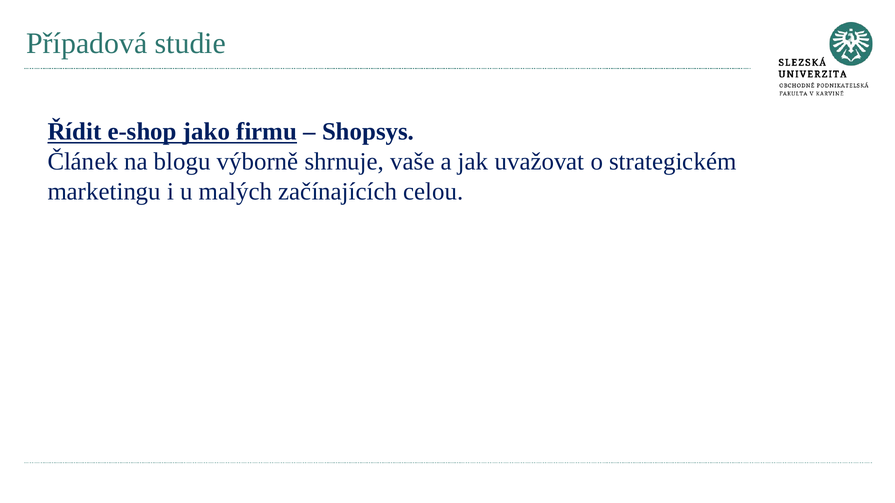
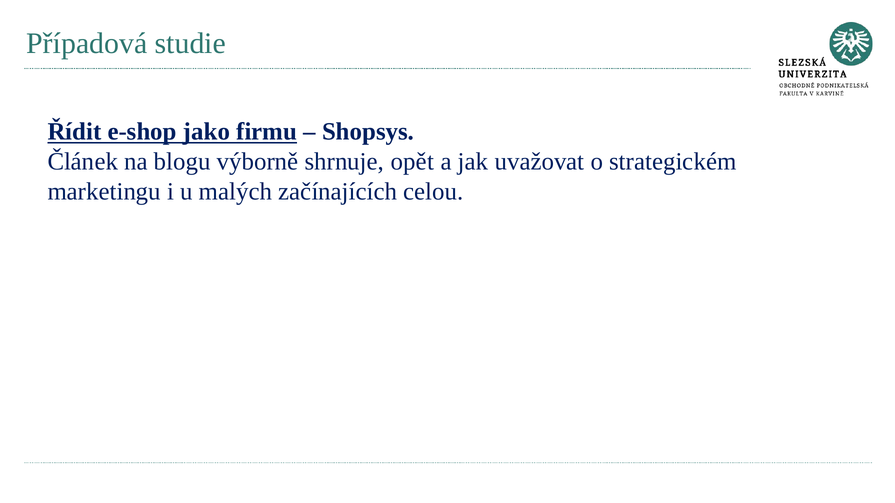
vaše: vaše -> opět (412, 162)
